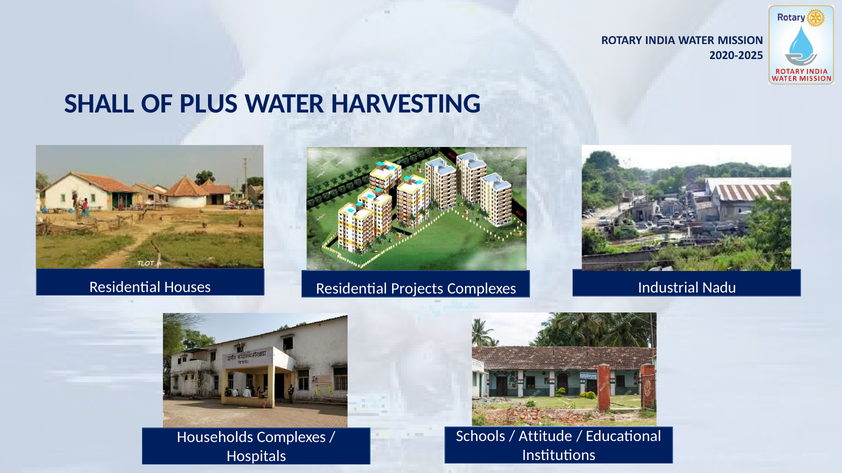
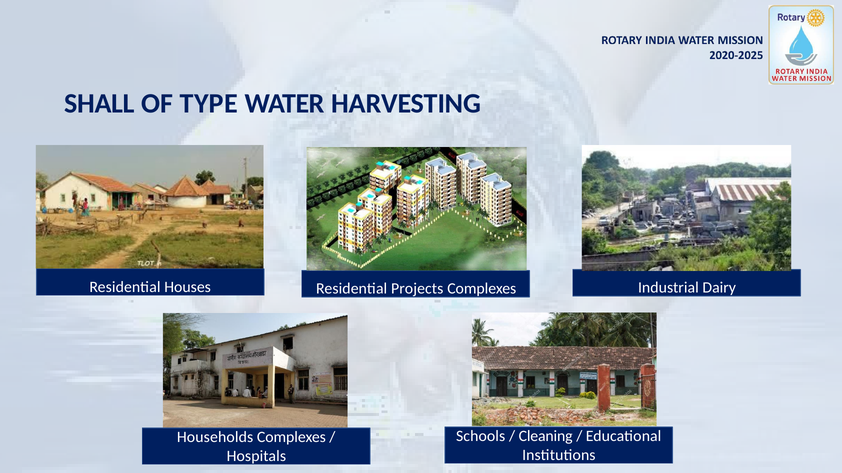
PLUS: PLUS -> TYPE (209, 104)
Nadu: Nadu -> Dairy (719, 288)
Attitude: Attitude -> Cleaning (546, 437)
